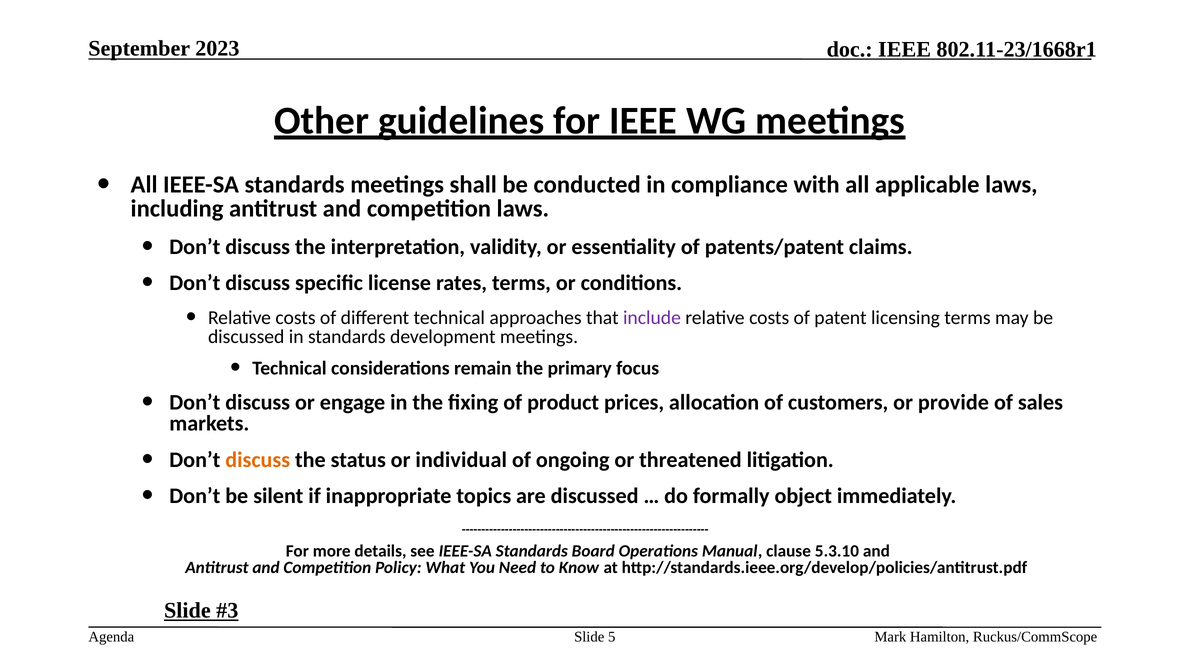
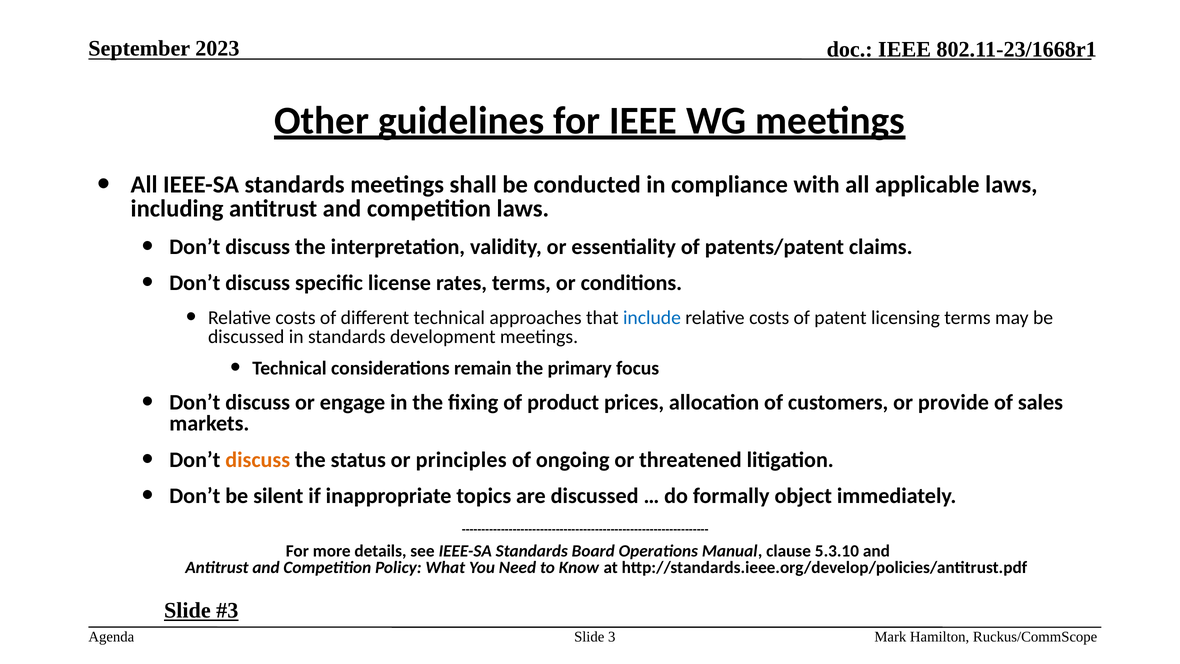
include colour: purple -> blue (652, 318)
individual: individual -> principles (461, 460)
5: 5 -> 3 (612, 637)
